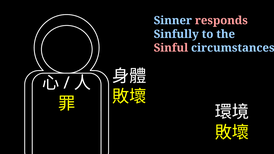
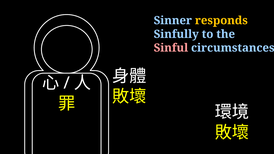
responds colour: pink -> yellow (221, 20)
